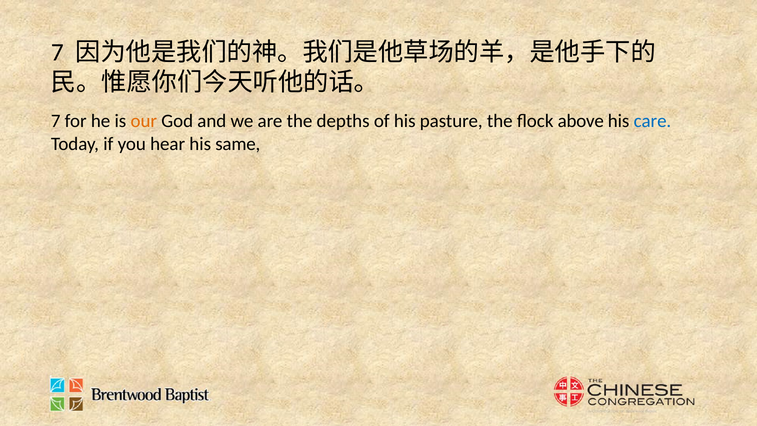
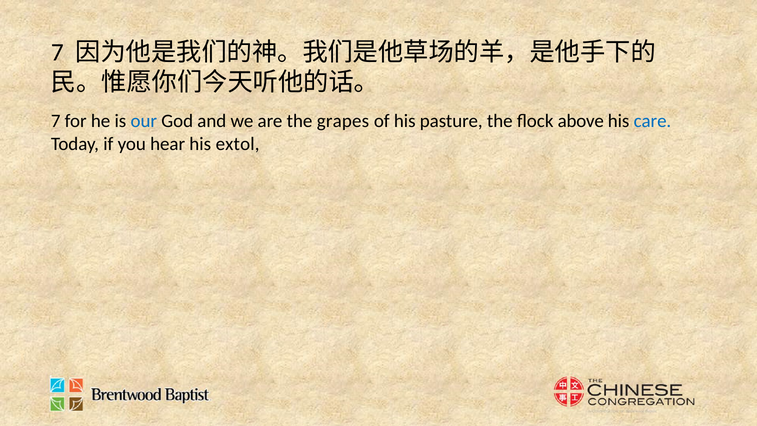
our colour: orange -> blue (144, 121)
depths: depths -> grapes (343, 121)
same: same -> extol (238, 144)
